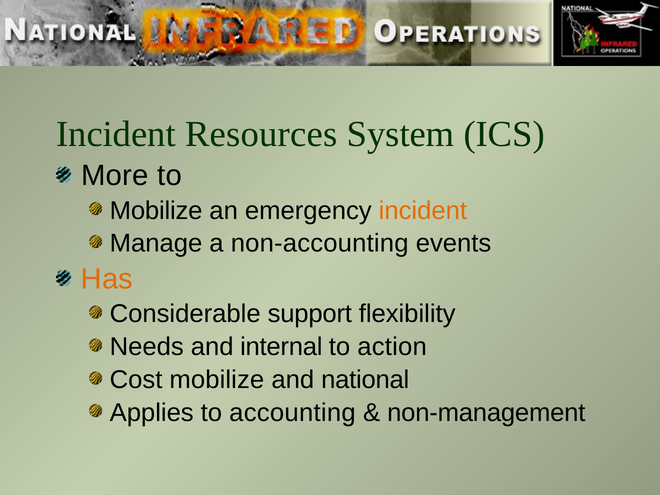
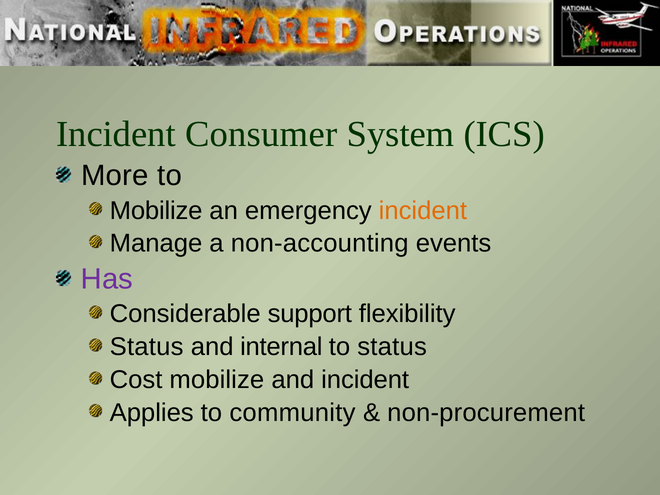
Resources: Resources -> Consumer (261, 134)
Has colour: orange -> purple (107, 279)
Needs: Needs -> Status (147, 347)
to action: action -> status (392, 347)
and national: national -> incident (365, 380)
accounting: accounting -> community (292, 413)
non-management: non-management -> non-procurement (486, 413)
